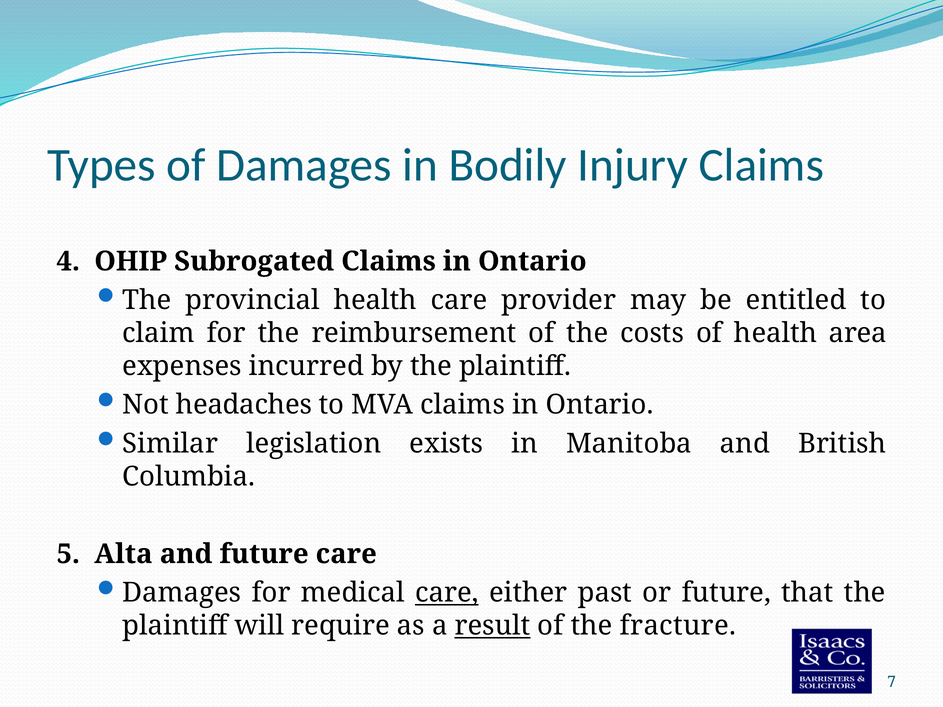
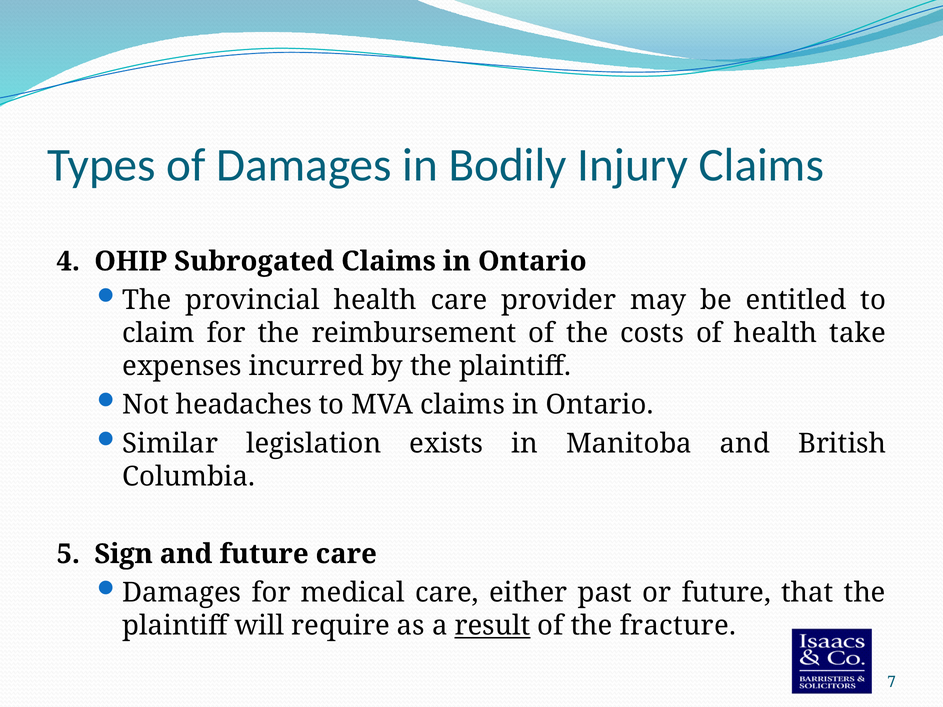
area: area -> take (858, 333)
Alta: Alta -> Sign (124, 554)
care underline: present -> none (447, 593)
